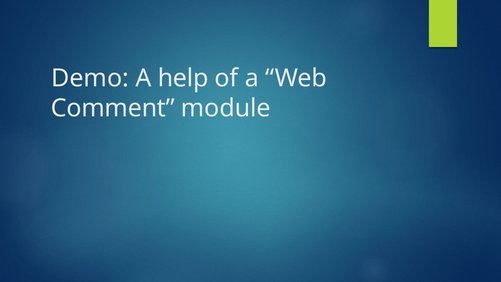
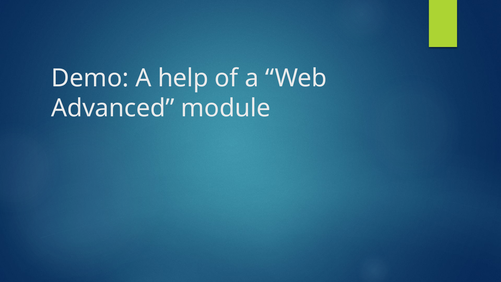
Comment: Comment -> Advanced (113, 108)
